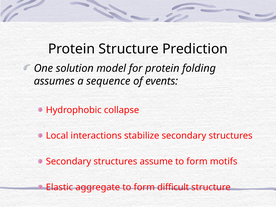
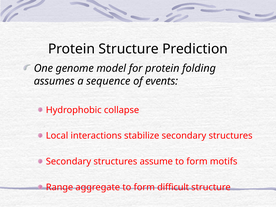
solution: solution -> genome (75, 68)
Elastic: Elastic -> Range (60, 187)
